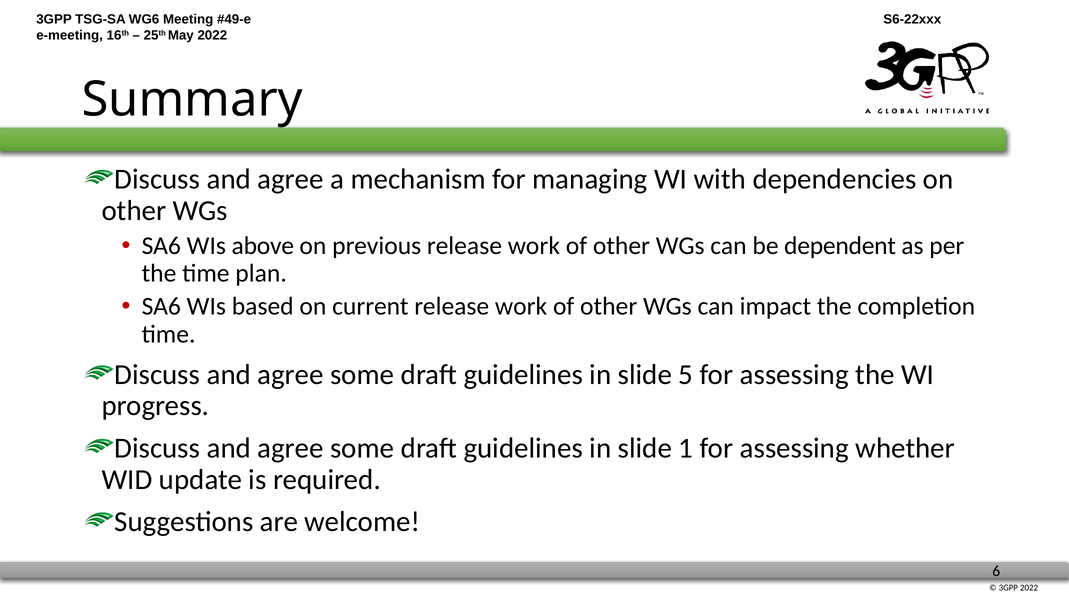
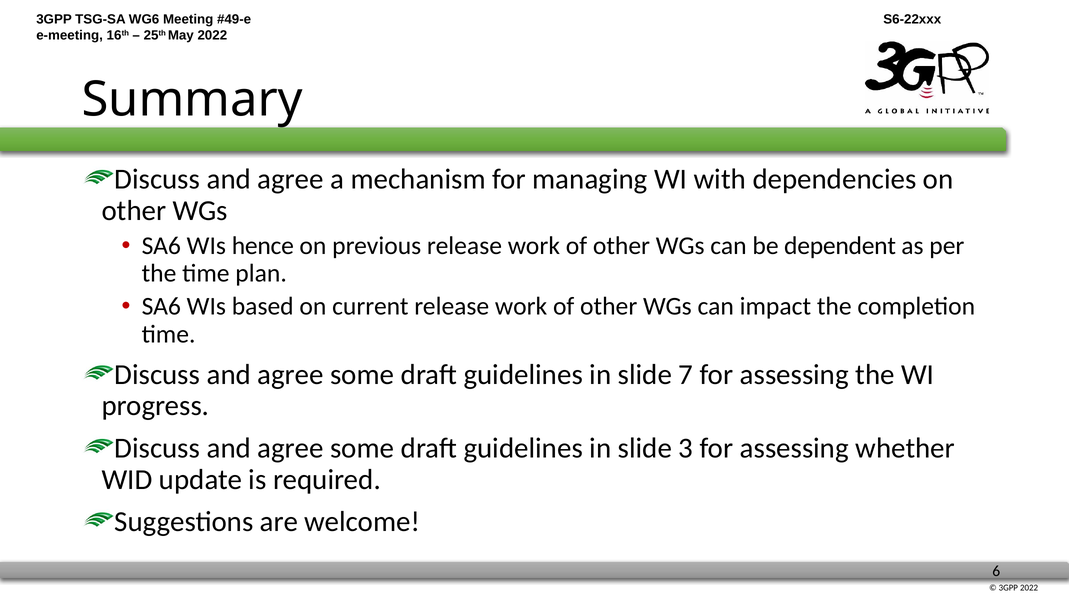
above: above -> hence (263, 246)
5: 5 -> 7 (686, 375)
1: 1 -> 3 (686, 449)
